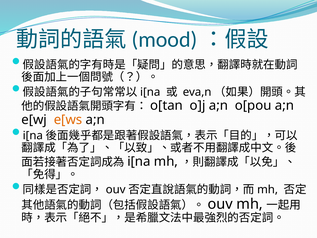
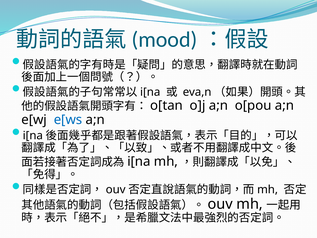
e[ws colour: orange -> blue (68, 120)
